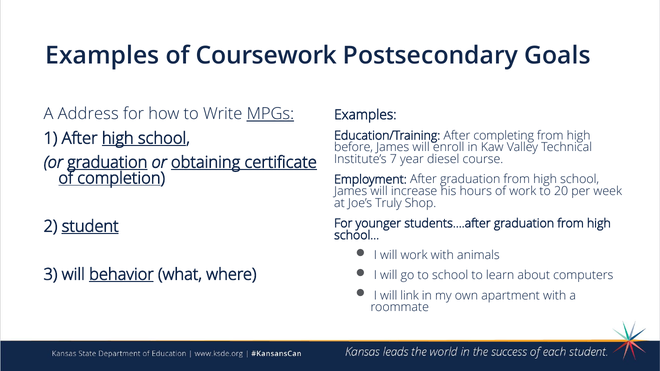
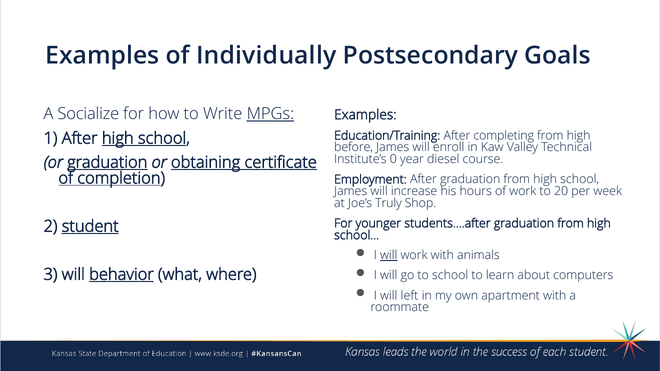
Coursework: Coursework -> Individually (266, 55)
Address: Address -> Socialize (88, 114)
7: 7 -> 0 (393, 159)
will underline: none -> present (389, 255)
link: link -> left (409, 296)
